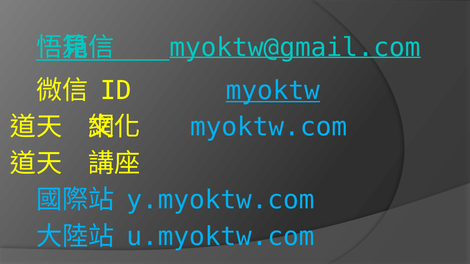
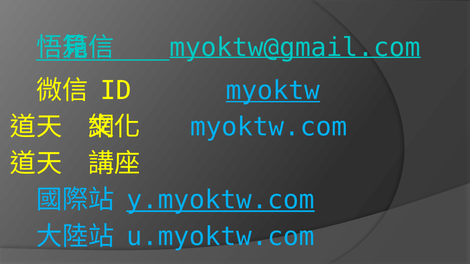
y.myoktw.com underline: none -> present (221, 200)
